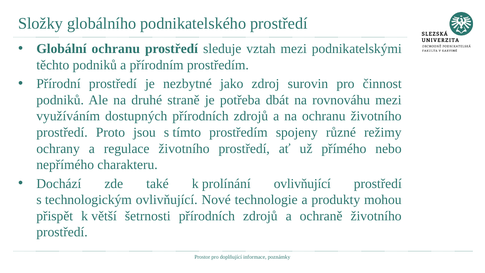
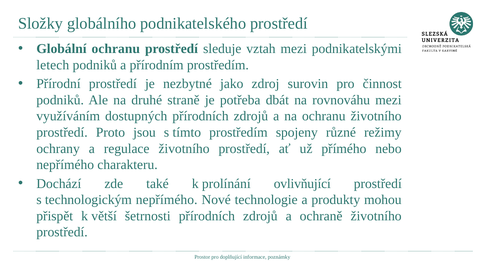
těchto: těchto -> letech (53, 65)
technologickým ovlivňující: ovlivňující -> nepřímého (167, 200)
